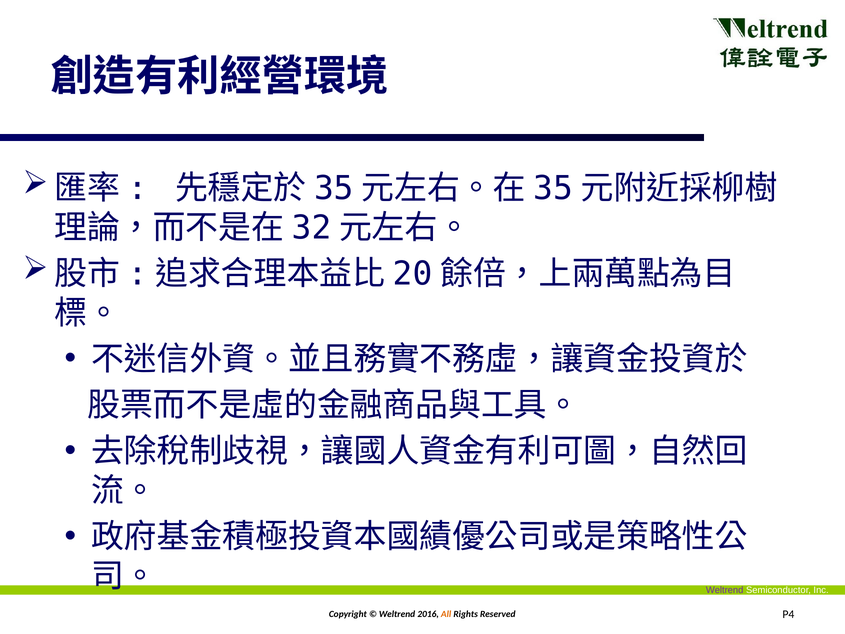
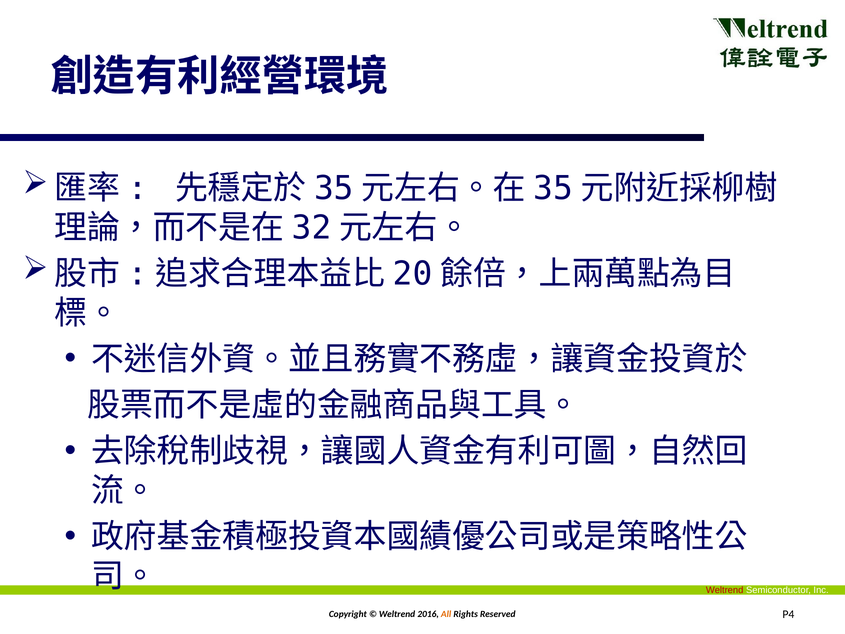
Weltrend colour: purple -> red (725, 590)
